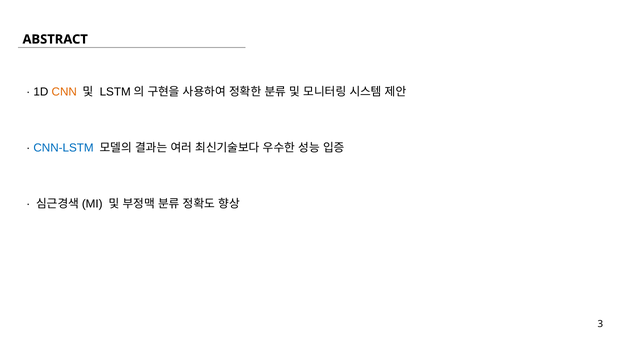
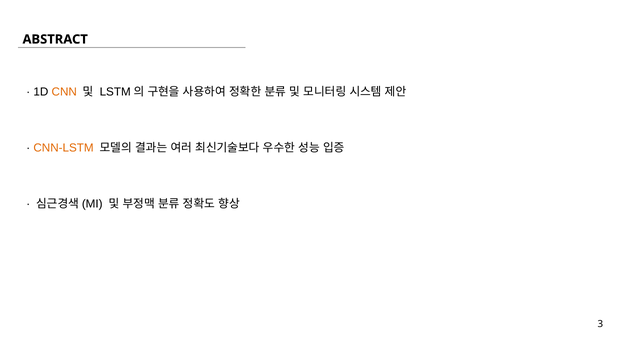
CNN-LSTM colour: blue -> orange (64, 148)
